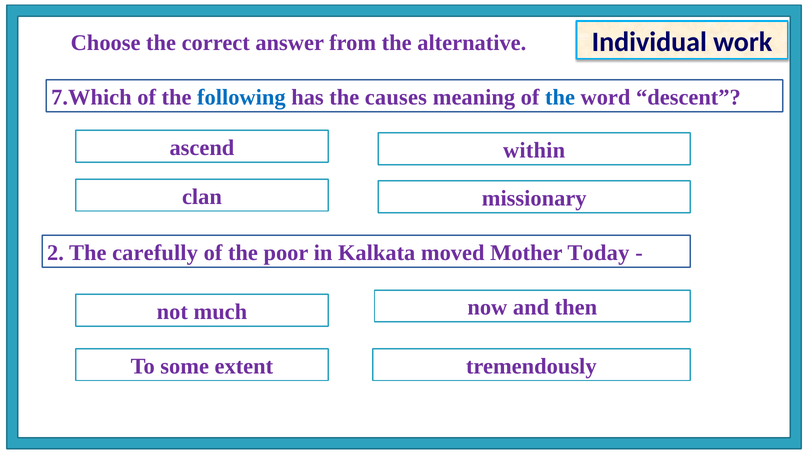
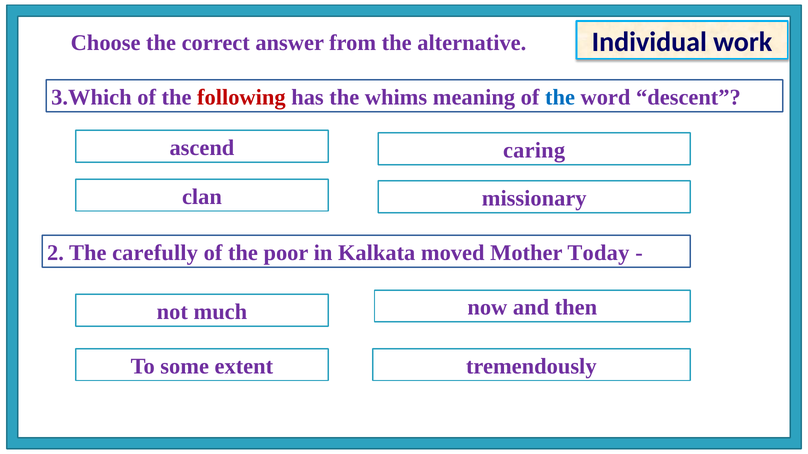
7.Which: 7.Which -> 3.Which (91, 97)
following colour: blue -> red (241, 97)
causes: causes -> whims (396, 97)
within: within -> caring (534, 151)
